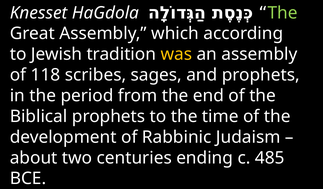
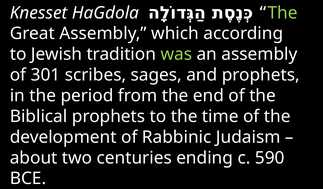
was colour: yellow -> light green (176, 54)
118: 118 -> 301 (45, 75)
485: 485 -> 590 (270, 158)
